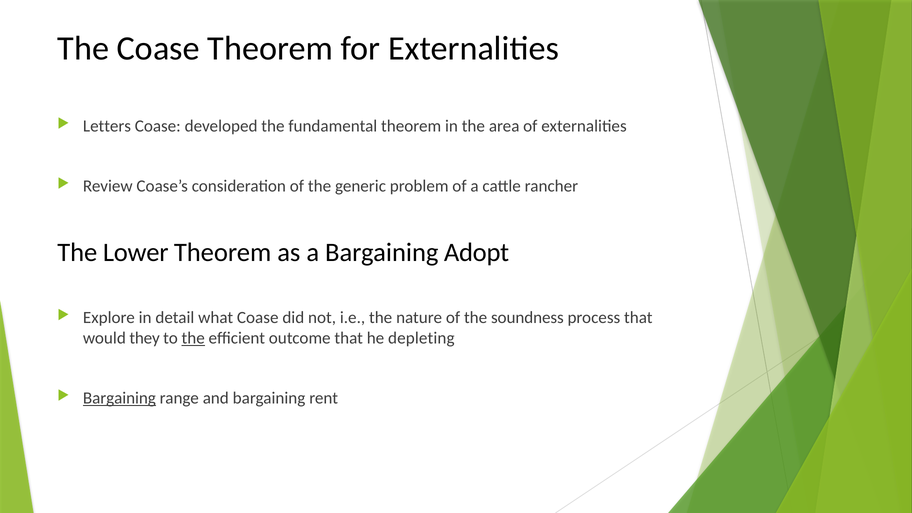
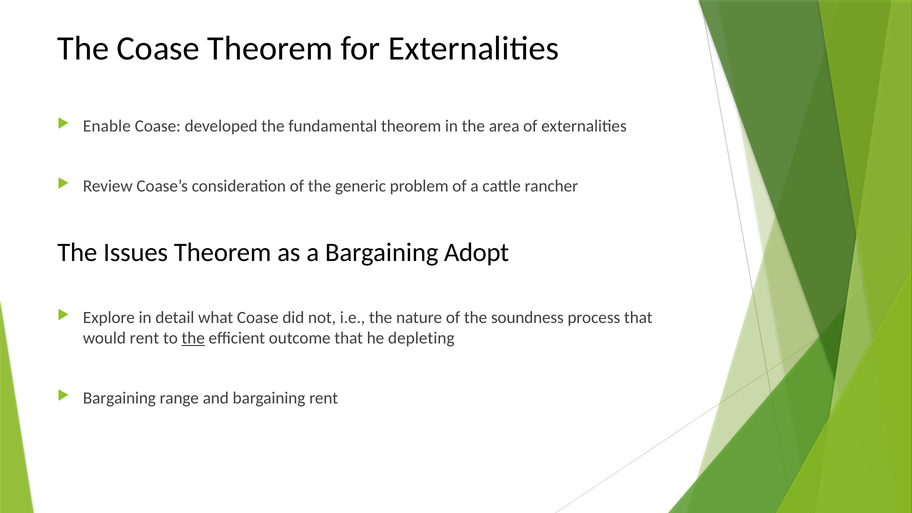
Letters: Letters -> Enable (107, 126)
Lower: Lower -> Issues (136, 253)
would they: they -> rent (144, 338)
Bargaining underline: present -> none (119, 398)
